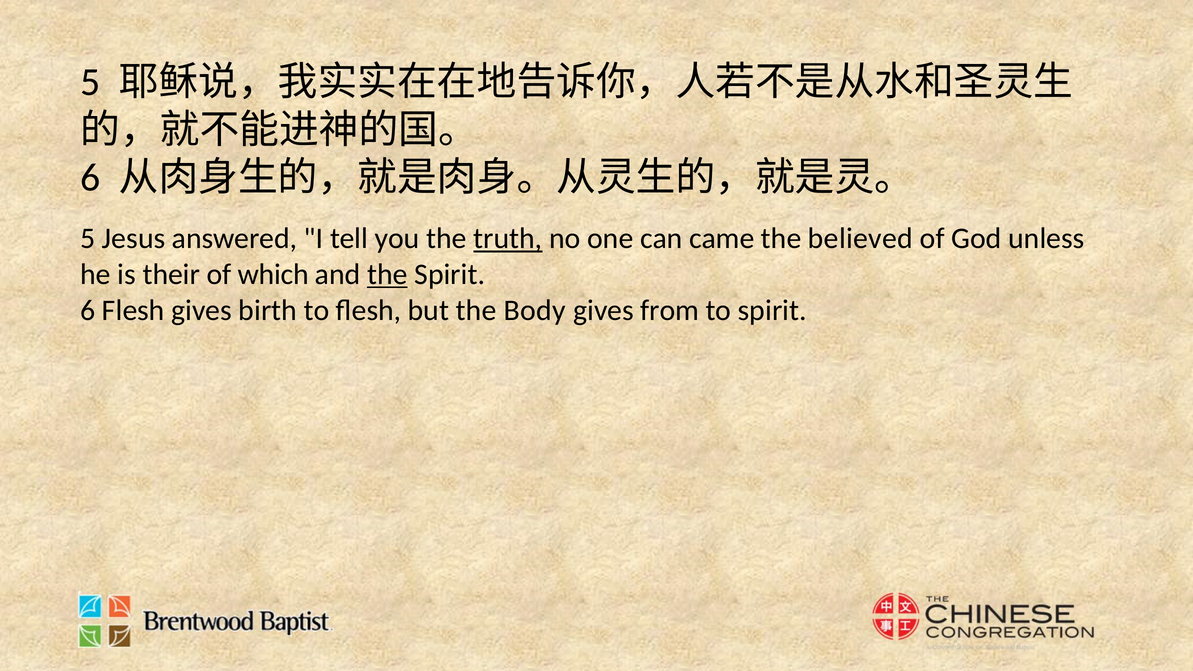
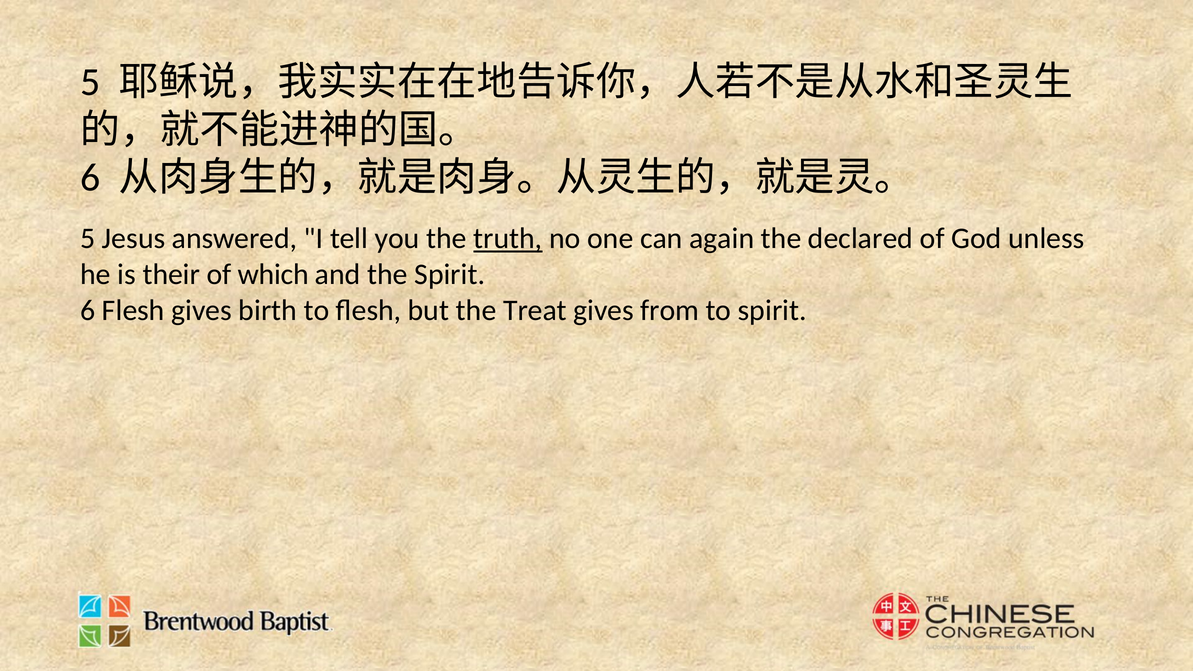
came: came -> again (722, 239)
believed: believed -> declared (861, 239)
the underline: present -> none (387, 274)
Body: Body -> Treat (535, 310)
